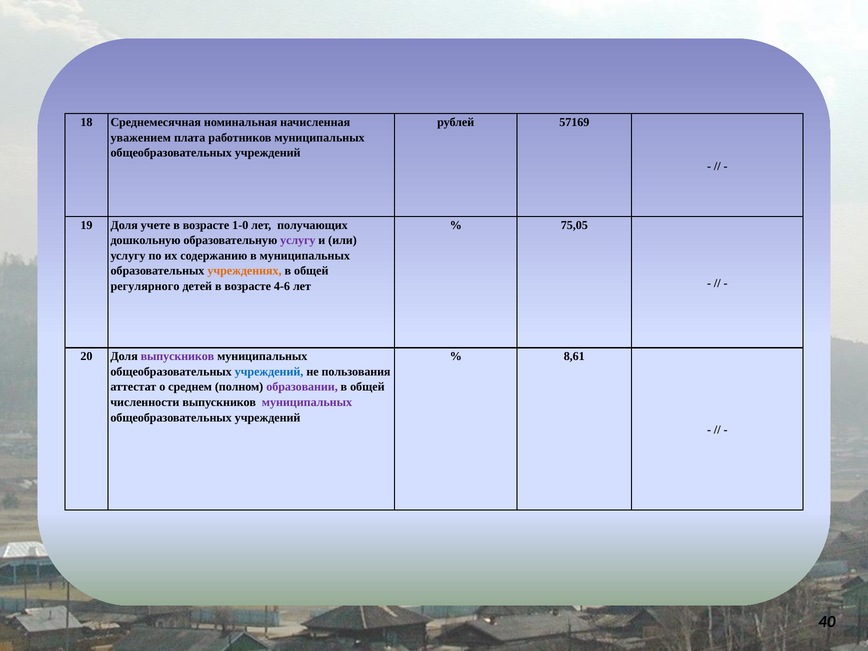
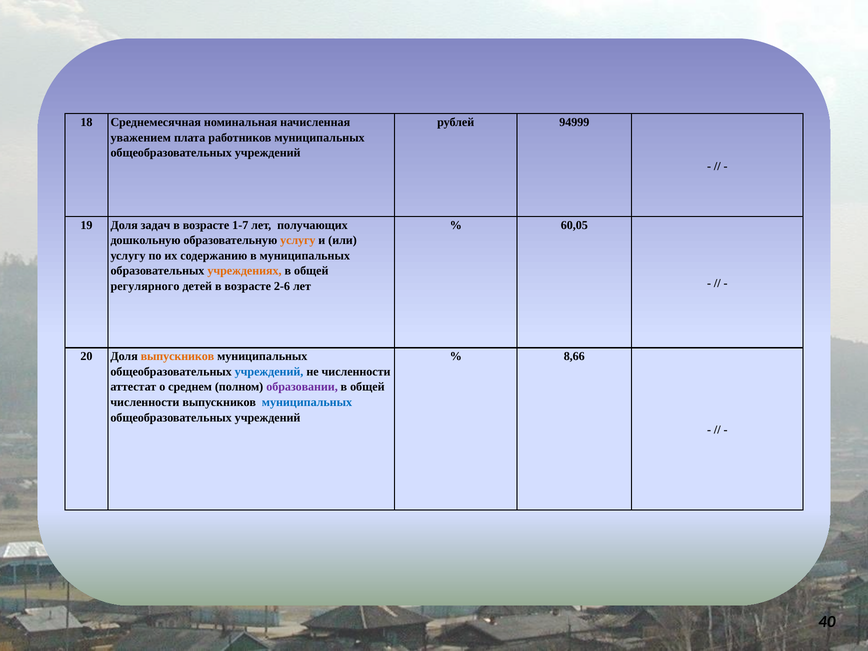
57169: 57169 -> 94999 (574, 122)
учете: учете -> задач (156, 225)
1-0: 1-0 -> 1-7 (240, 225)
75,05: 75,05 -> 60,05 (574, 225)
услугу colour: purple -> orange (298, 240)
4-6: 4-6 -> 2-6 (282, 286)
выпускников colour: purple -> orange (177, 356)
8,61: 8,61 -> 8,66 (574, 356)
не пользования: пользования -> численности (356, 372)
муниципальных colour: purple -> blue (307, 402)
